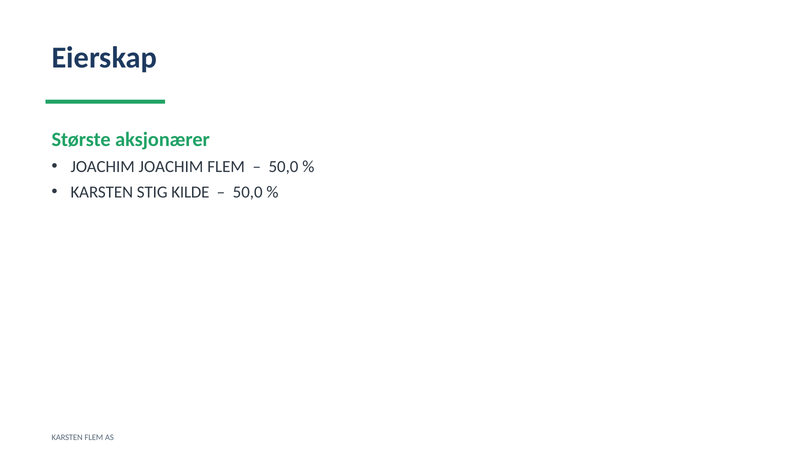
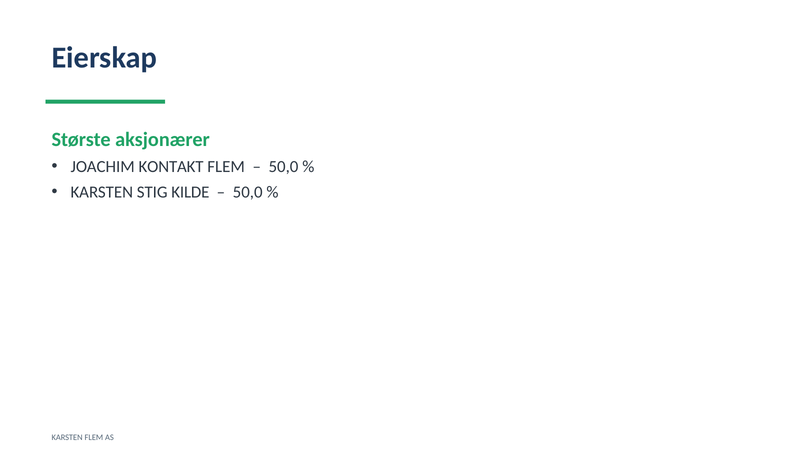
JOACHIM JOACHIM: JOACHIM -> KONTAKT (171, 167)
